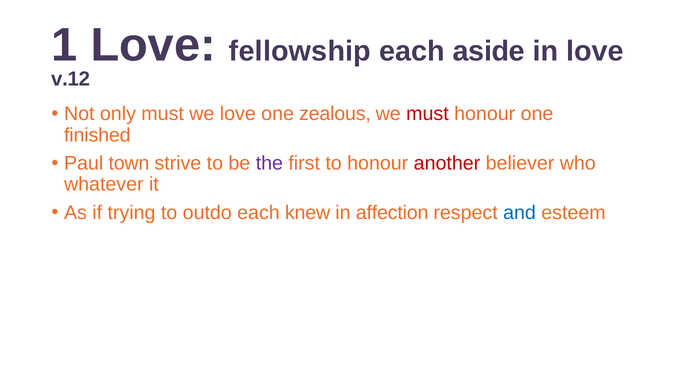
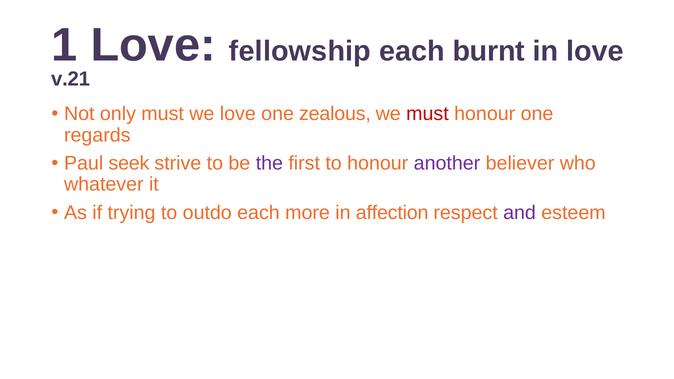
aside: aside -> burnt (489, 51)
v.12: v.12 -> v.21 (71, 79)
finished: finished -> regards (97, 135)
town: town -> seek (129, 163)
another colour: red -> purple (447, 163)
knew: knew -> more (308, 213)
and colour: blue -> purple (520, 213)
